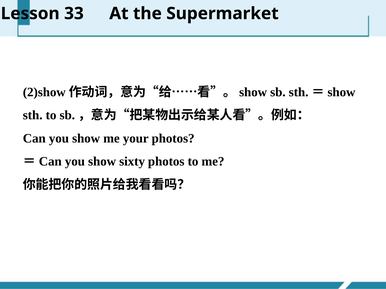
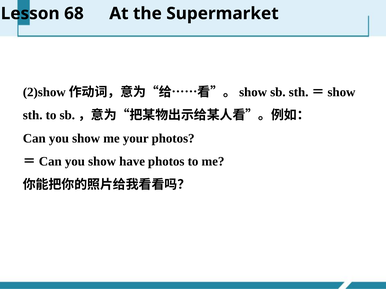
33: 33 -> 68 (74, 14)
sixty: sixty -> have (132, 162)
